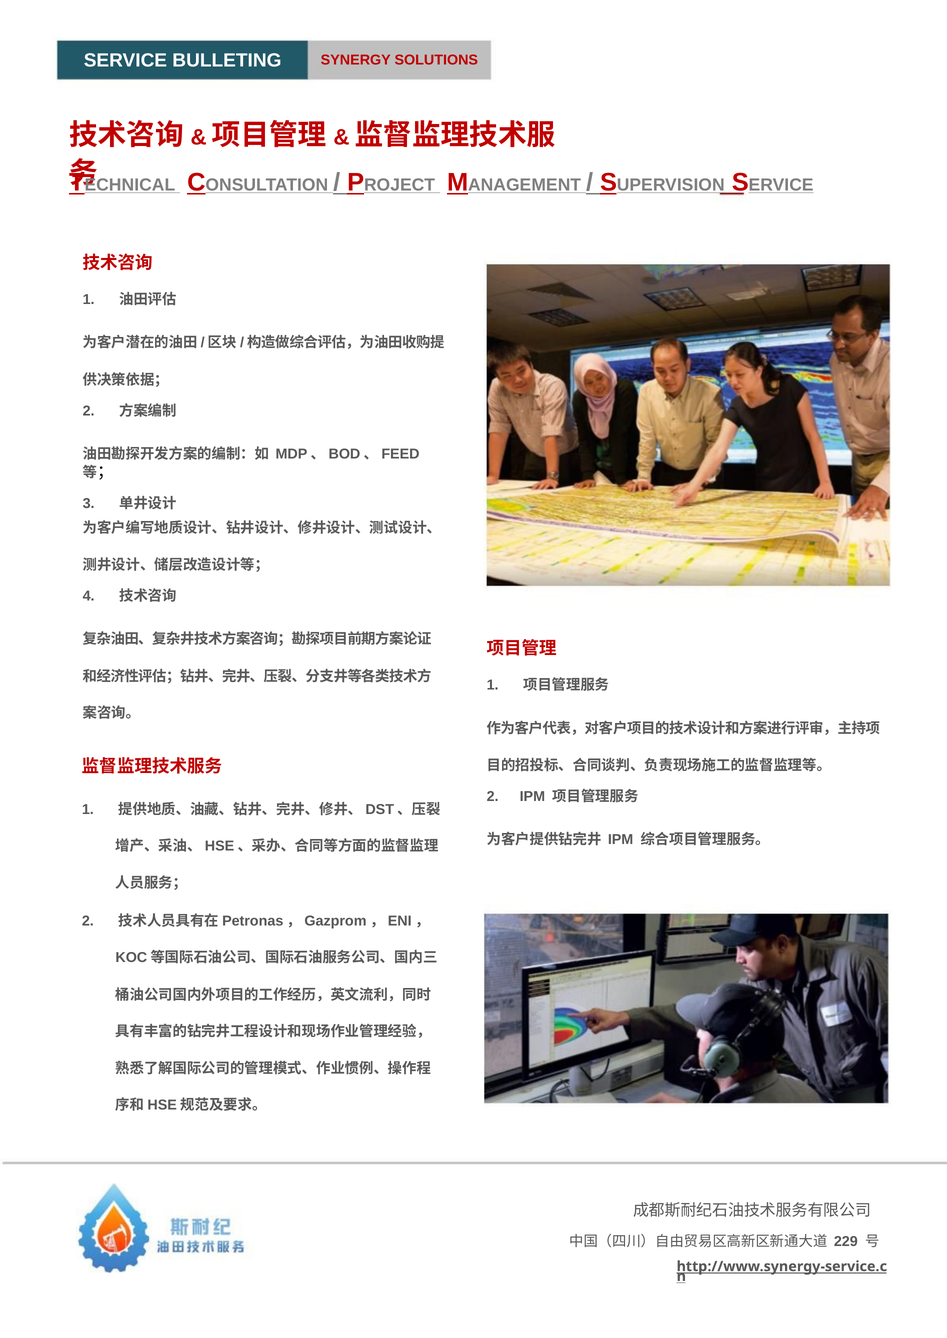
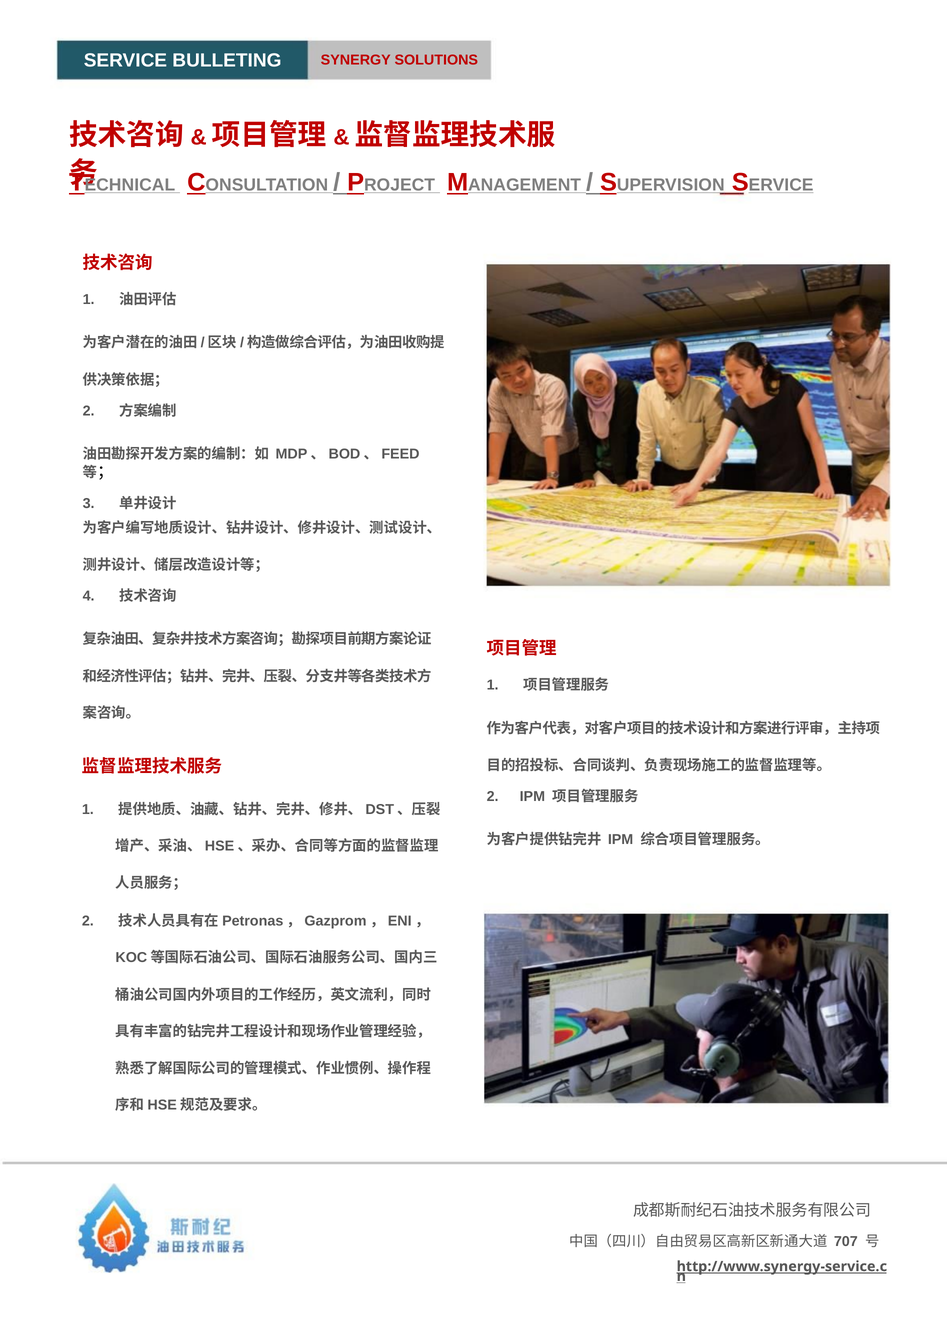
229: 229 -> 707 (846, 1242)
